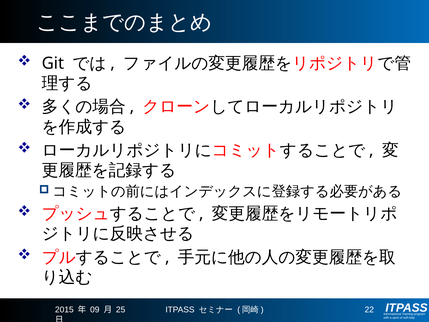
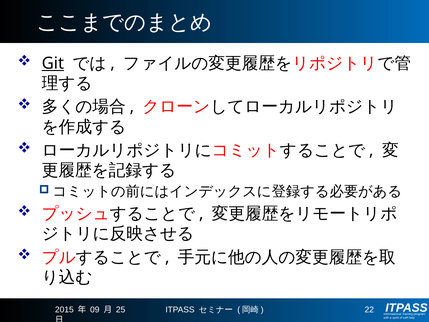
Git underline: none -> present (53, 63)
